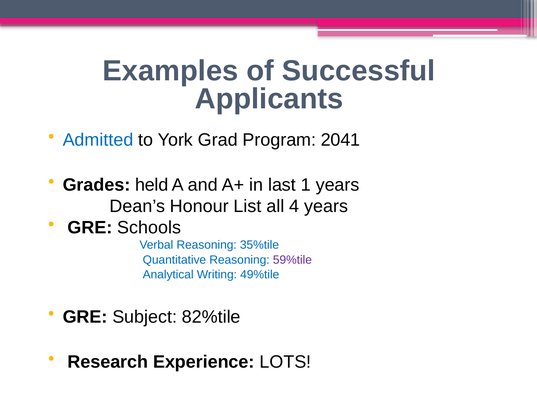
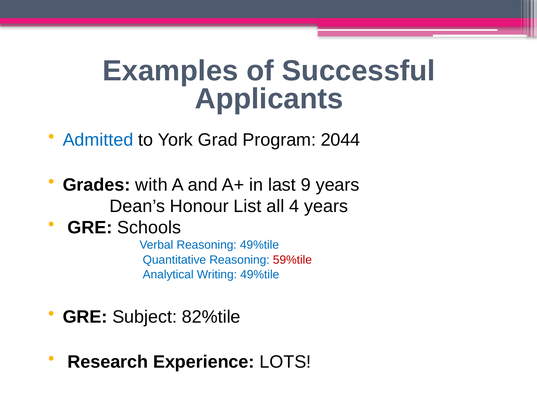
2041: 2041 -> 2044 (341, 140)
held: held -> with (152, 185)
1: 1 -> 9 (306, 185)
Reasoning 35%tile: 35%tile -> 49%tile (259, 245)
59%tile colour: purple -> red (292, 260)
